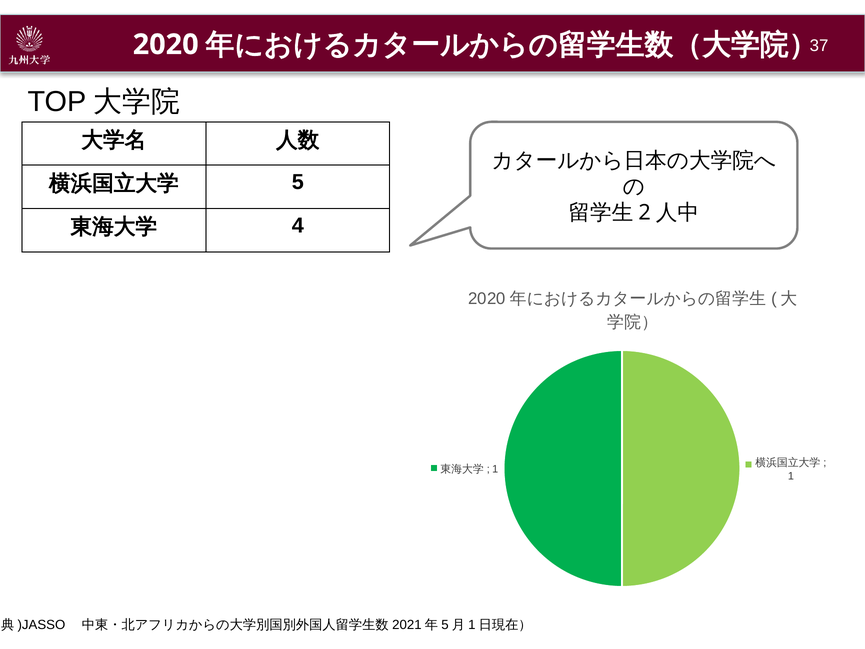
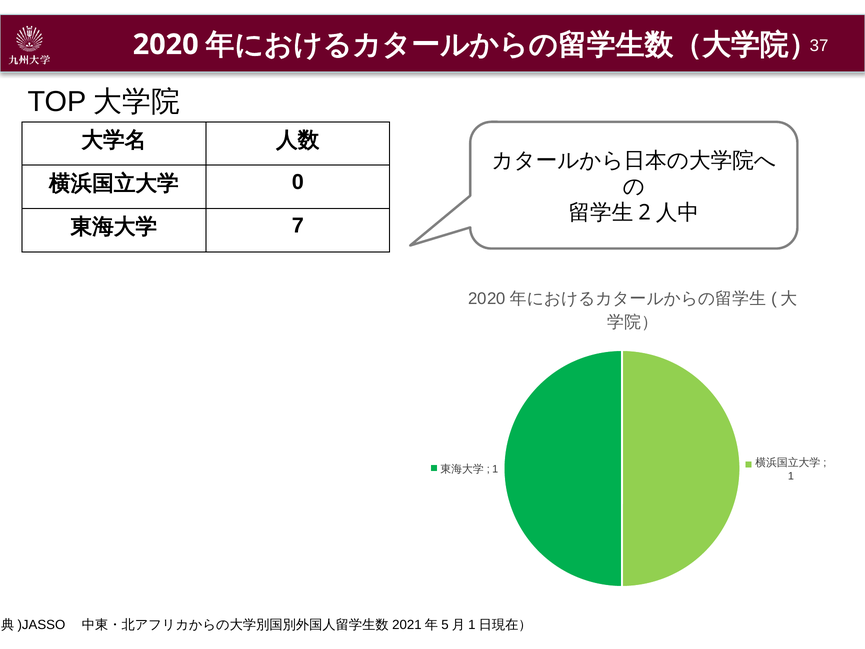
5: 5 -> 0 (298, 182)
4: 4 -> 7 (298, 225)
